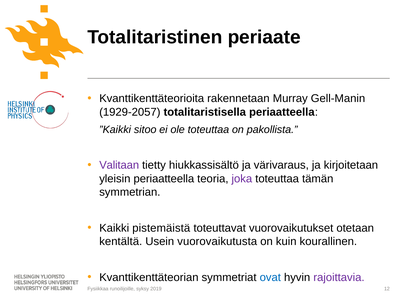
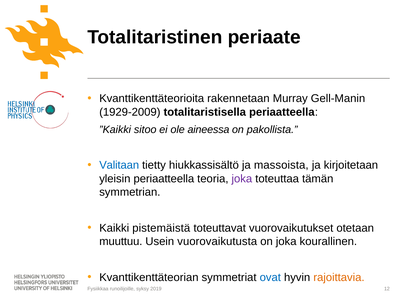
1929-2057: 1929-2057 -> 1929-2009 (130, 112)
ole toteuttaa: toteuttaa -> aineessa (208, 130)
Valitaan colour: purple -> blue (119, 165)
värivaraus: värivaraus -> massoista (281, 165)
kentältä: kentältä -> muuttuu (121, 242)
on kuin: kuin -> joka (286, 242)
rajoittavia colour: purple -> orange (339, 277)
